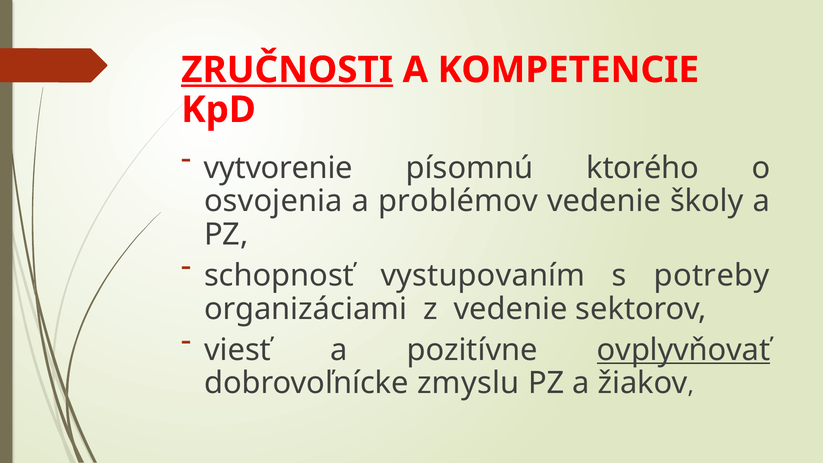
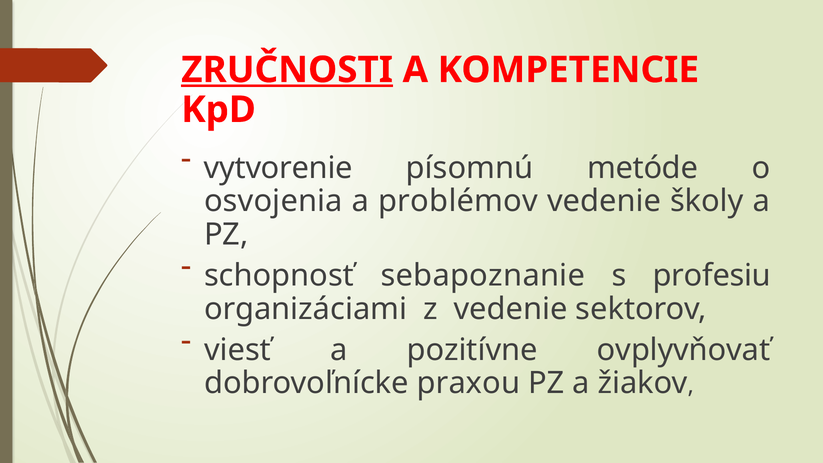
ktorého: ktorého -> metóde (643, 168)
vystupovaním: vystupovaním -> sebapoznanie (483, 276)
potreby: potreby -> profesiu (712, 276)
ovplyvňovať underline: present -> none (684, 350)
zmyslu: zmyslu -> praxou (468, 383)
